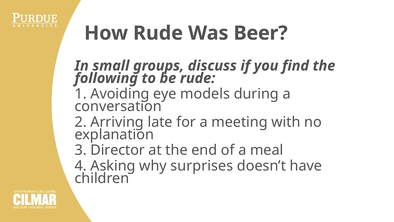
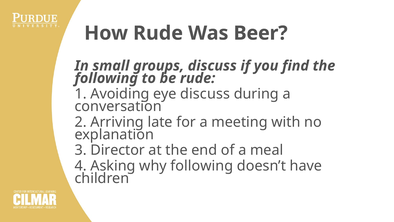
eye models: models -> discuss (205, 94)
why surprises: surprises -> following (202, 166)
